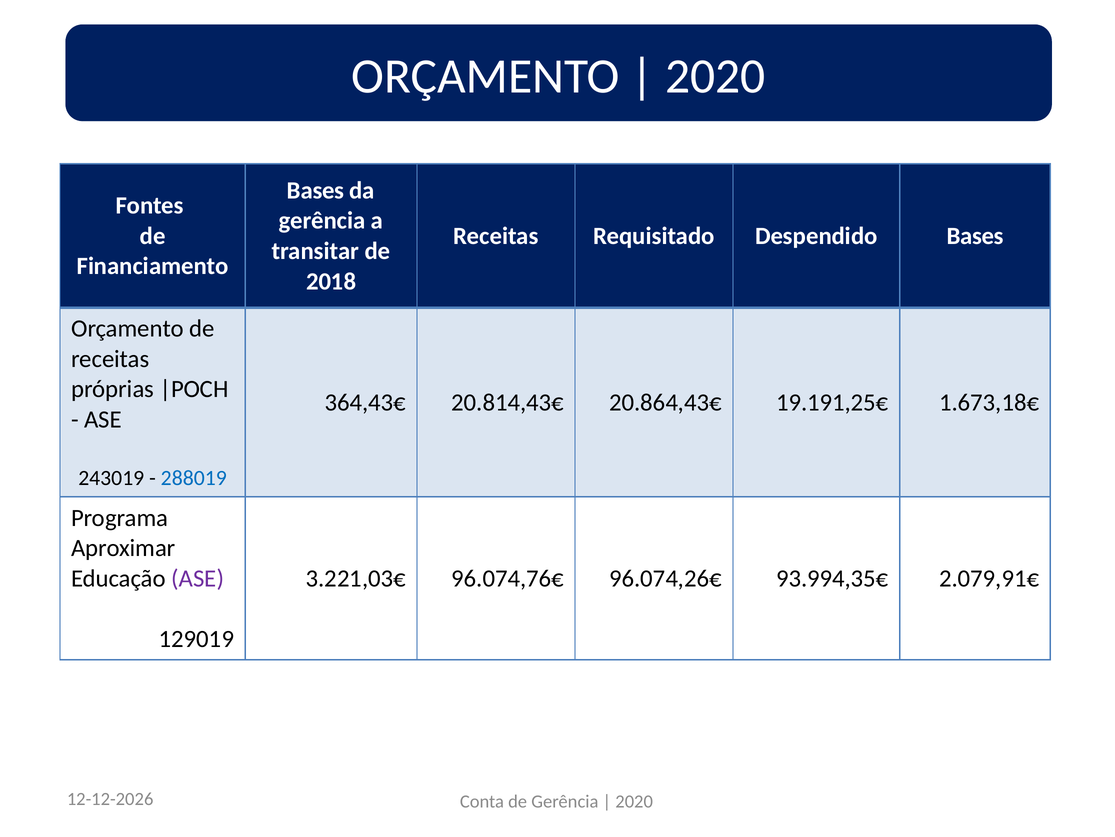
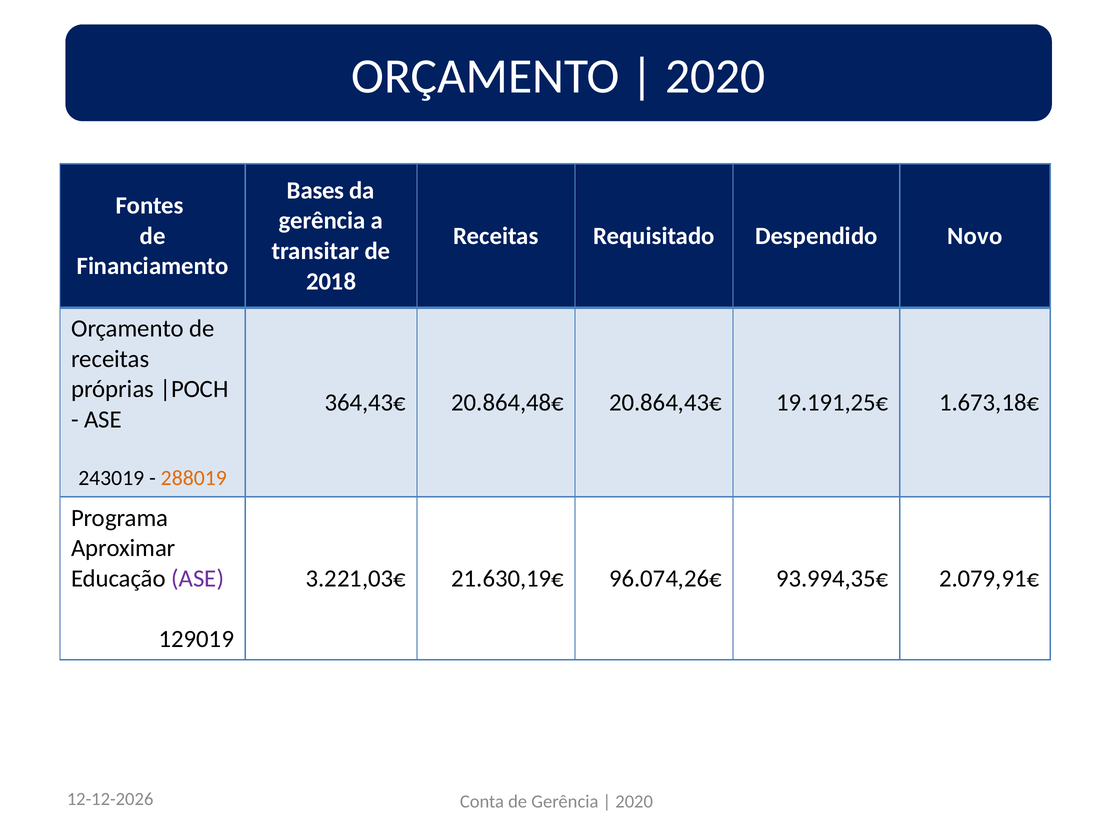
Despendido Bases: Bases -> Novo (975, 236)
20.814,43€: 20.814,43€ -> 20.864,48€ (507, 402)
288019 colour: blue -> orange (194, 478)
96.074,76€: 96.074,76€ -> 21.630,19€ (507, 578)
